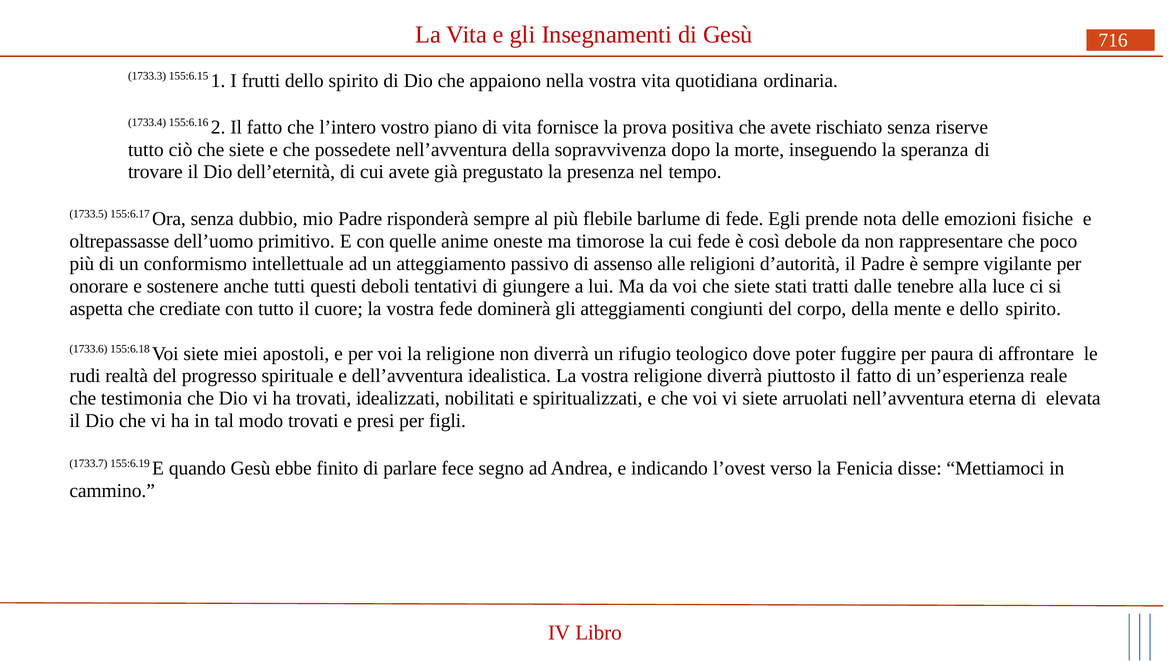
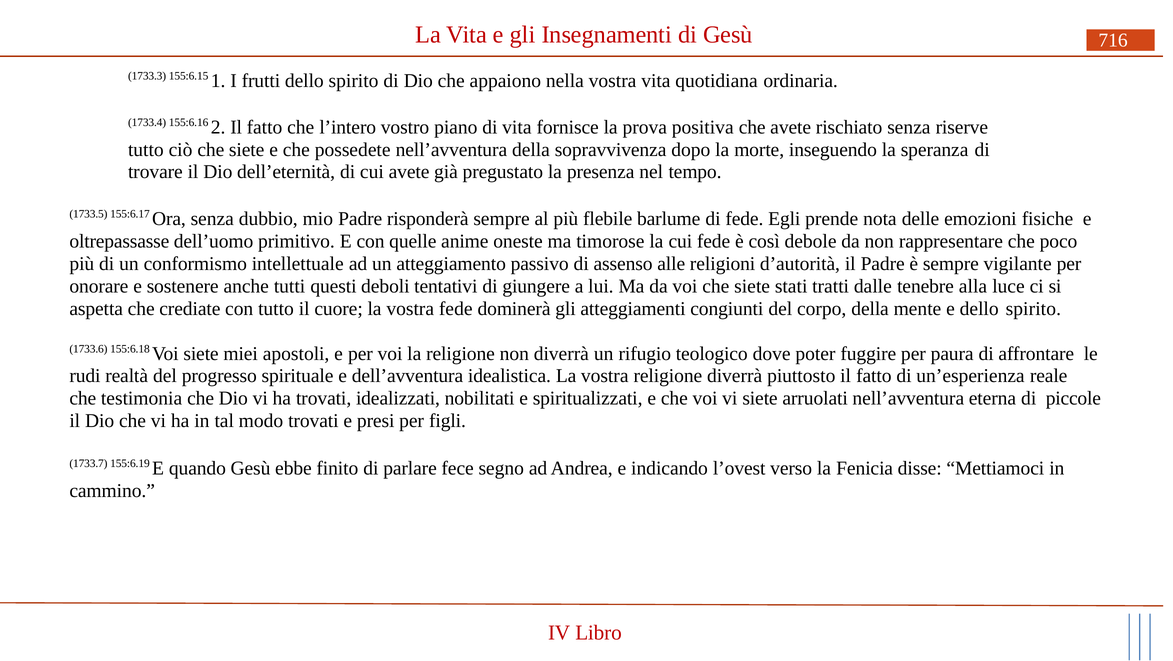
elevata: elevata -> piccole (1073, 398)
